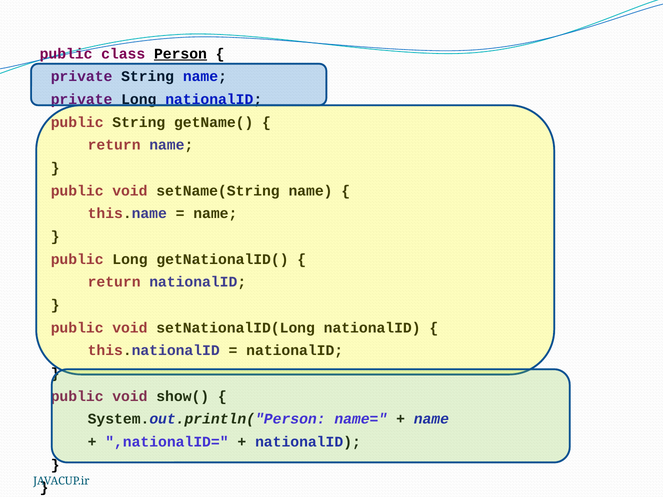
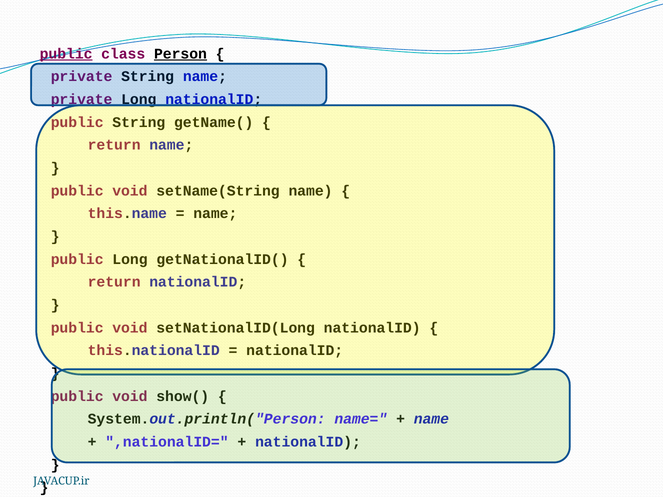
public underline: none -> present (66, 54)
